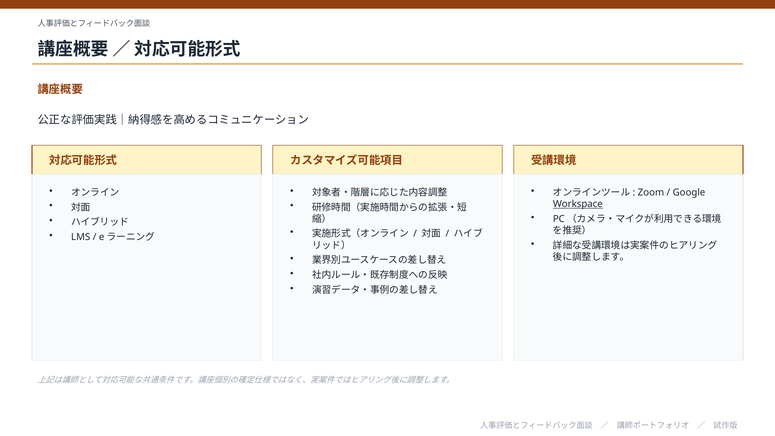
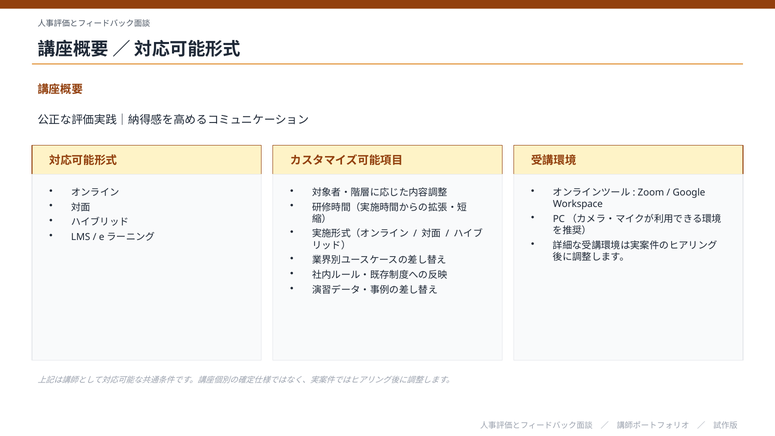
Workspace underline: present -> none (578, 204)
